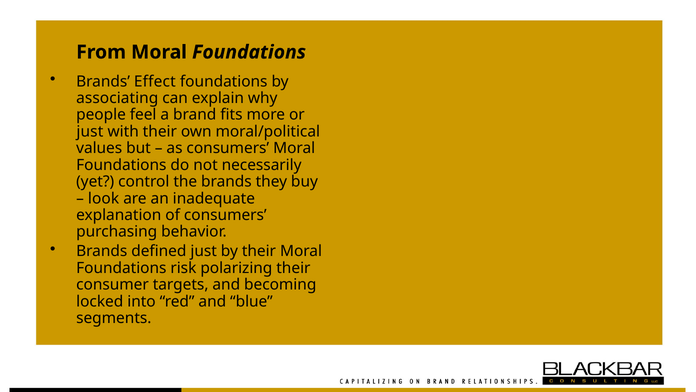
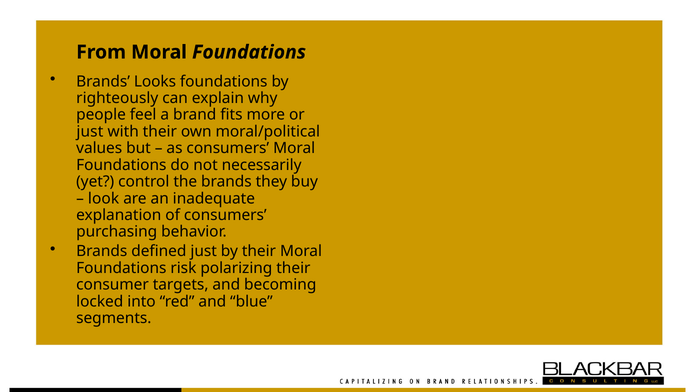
Effect: Effect -> Looks (155, 81)
associating: associating -> righteously (117, 98)
